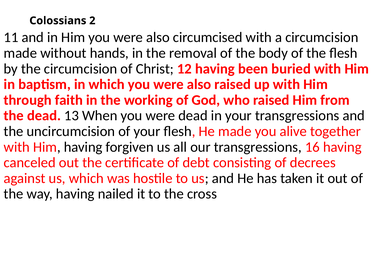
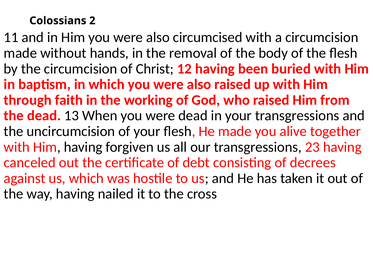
16: 16 -> 23 (312, 147)
